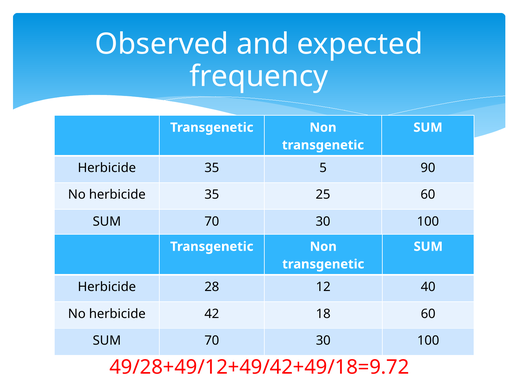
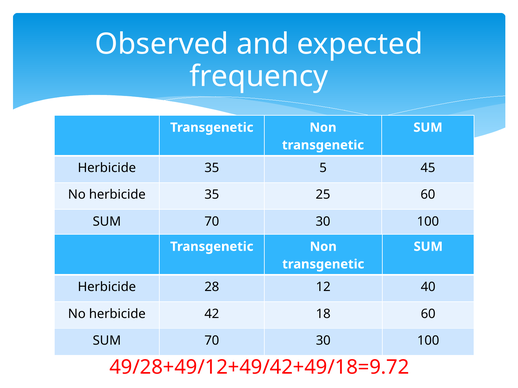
90: 90 -> 45 (428, 168)
